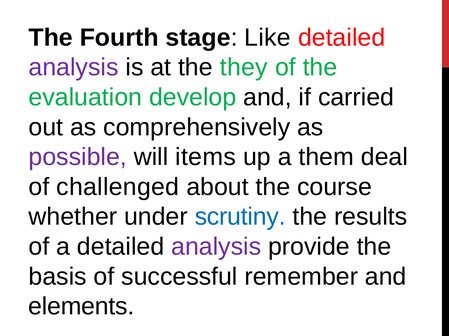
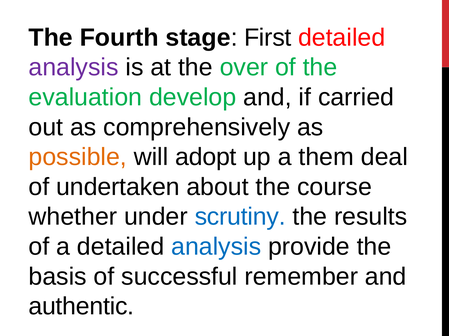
Like: Like -> First (268, 38)
they: they -> over (244, 68)
possible colour: purple -> orange (78, 157)
items: items -> adopt (206, 157)
challenged: challenged -> undertaken (118, 187)
analysis colour: purple -> blue (216, 247)
elements: elements -> authentic (81, 307)
